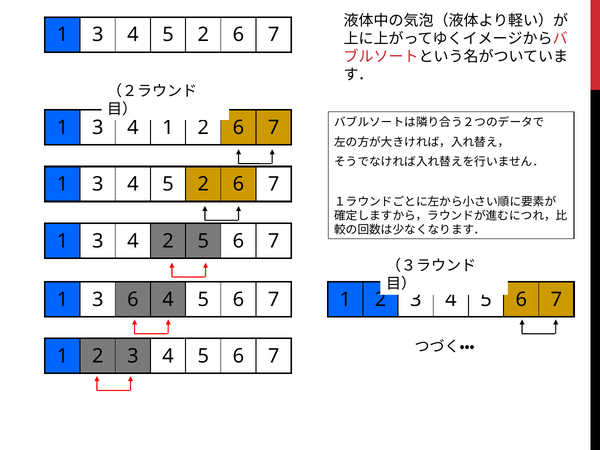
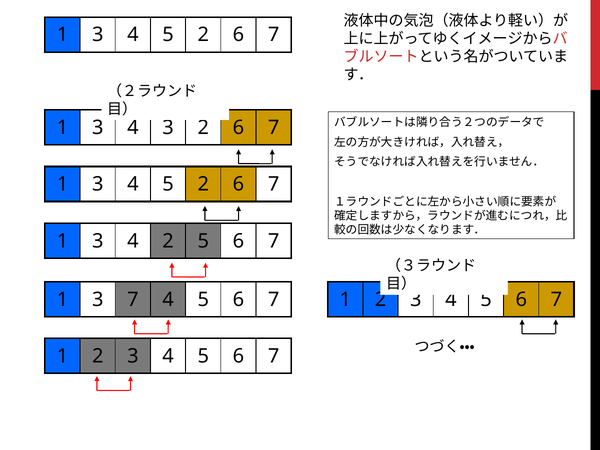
4 1: 1 -> 3 (168, 127)
3 6: 6 -> 7 (133, 300)
